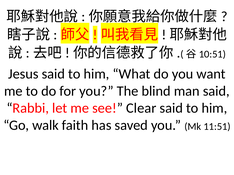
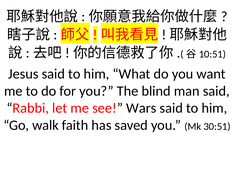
Clear: Clear -> Wars (141, 108)
11:51: 11:51 -> 30:51 (217, 127)
